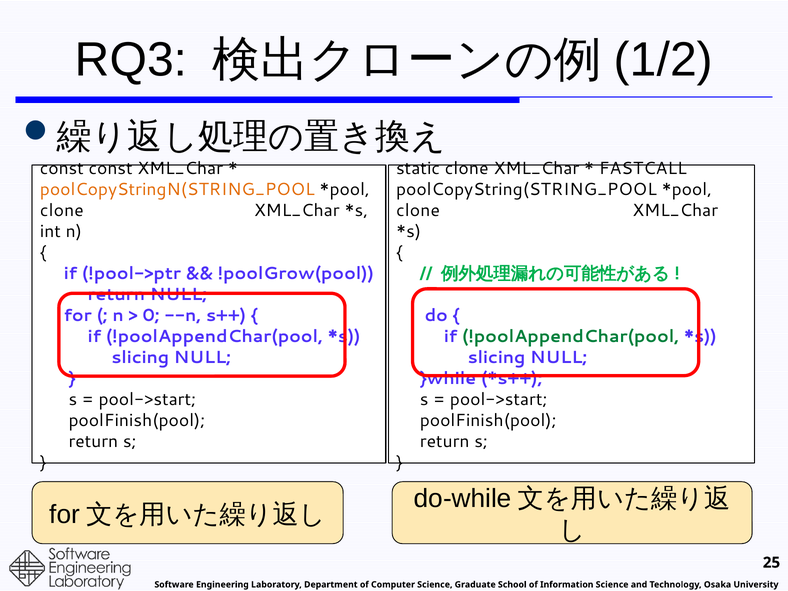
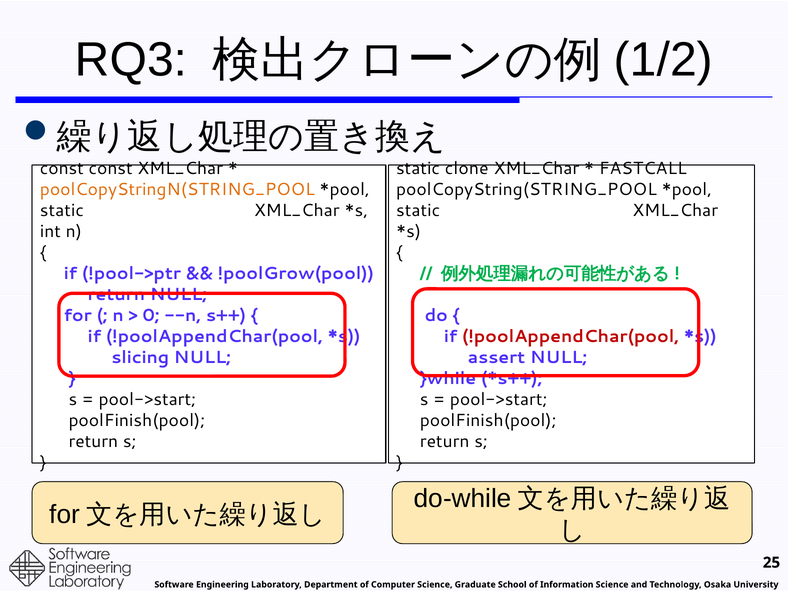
clone: clone -> static (62, 210)
clone: clone -> static (418, 210)
!poolAppendChar(pool colour: green -> red (571, 336)
slicing: slicing -> assert (496, 357)
